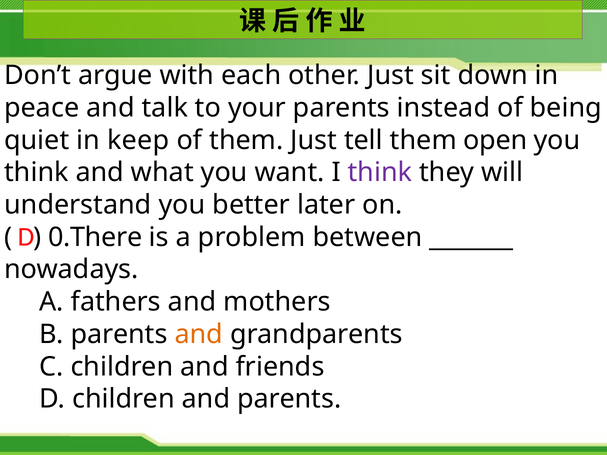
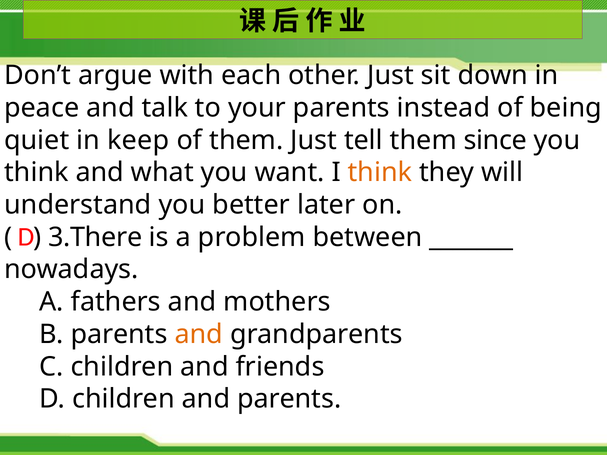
open: open -> since (495, 140)
think colour: purple -> orange (380, 173)
0.There: 0.There -> 3.There (95, 237)
